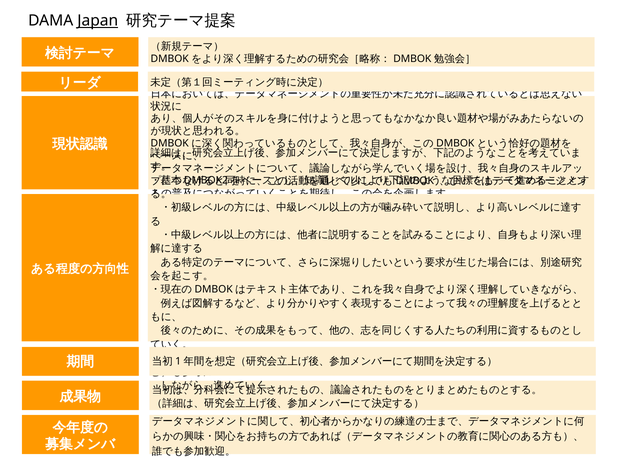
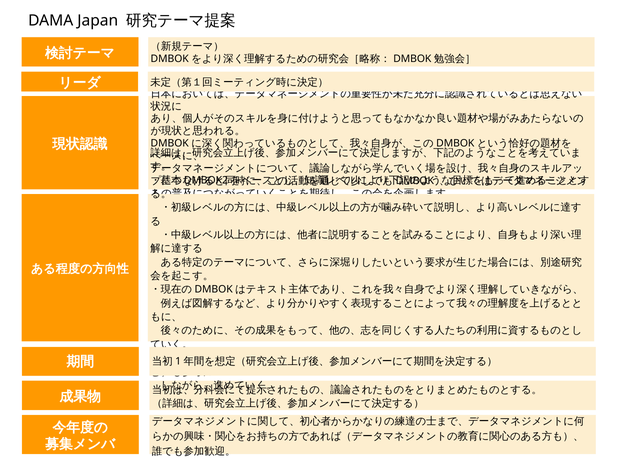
Japan underline: present -> none (98, 21)
